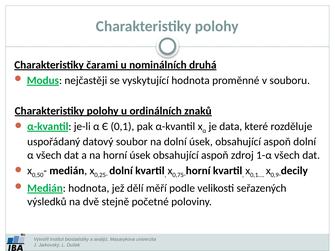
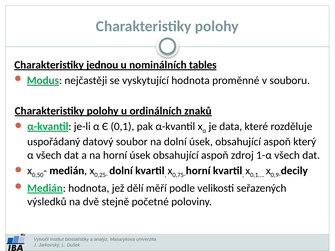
čarami: čarami -> jednou (102, 65)
druhá: druhá -> tables (203, 65)
aspoň dolní: dolní -> který (305, 142)
